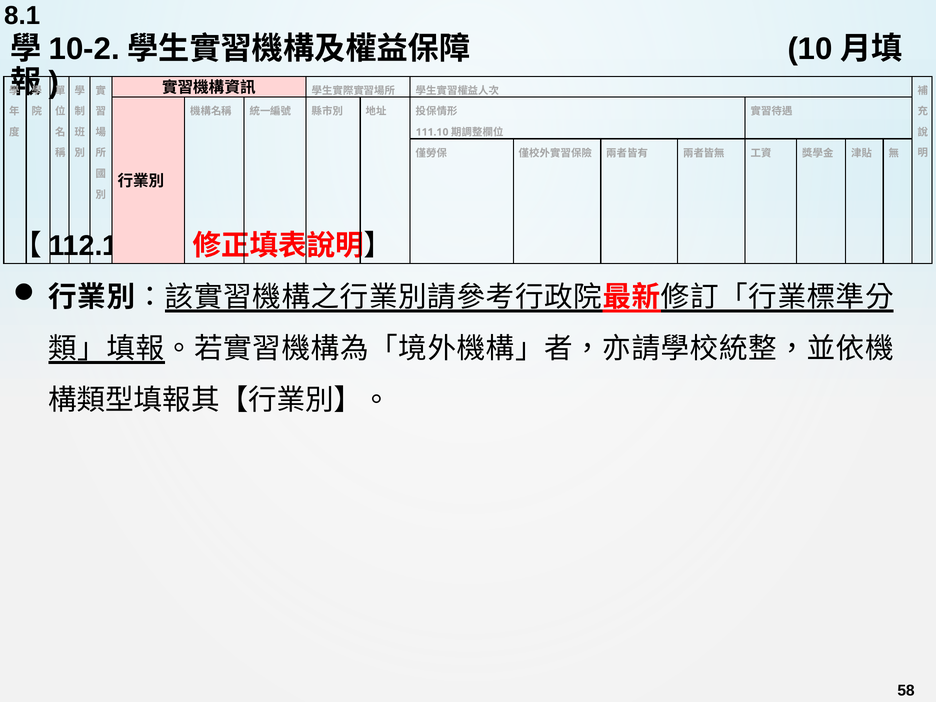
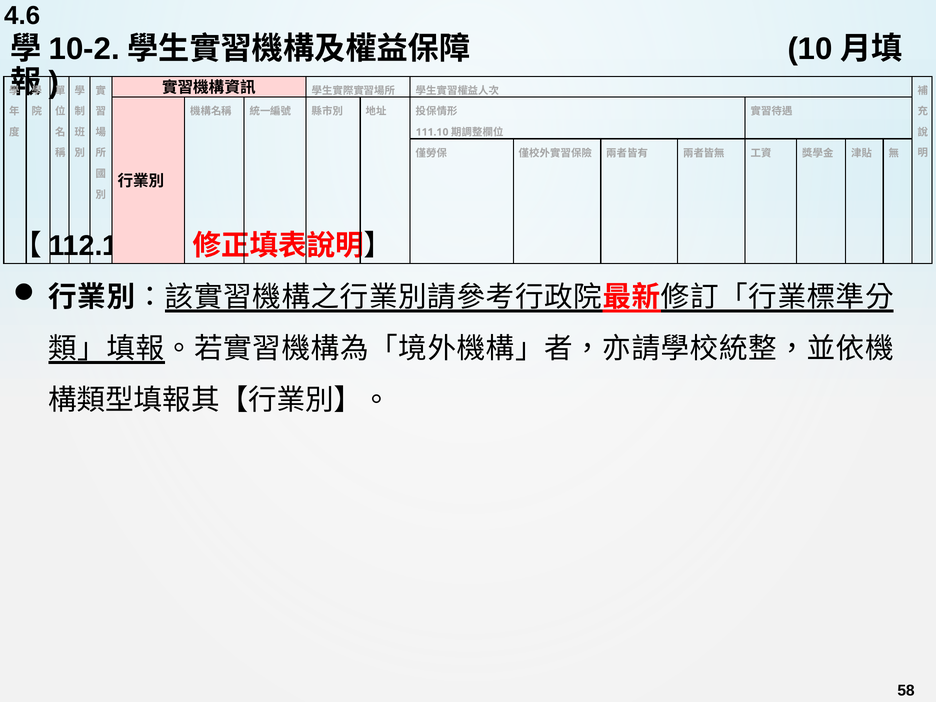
8.1: 8.1 -> 4.6 (22, 16)
